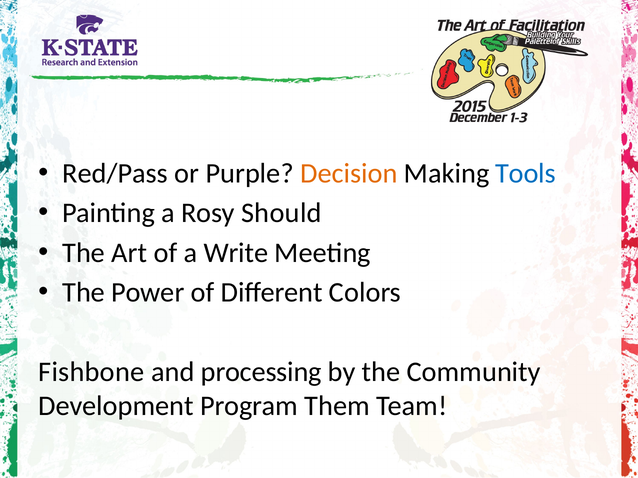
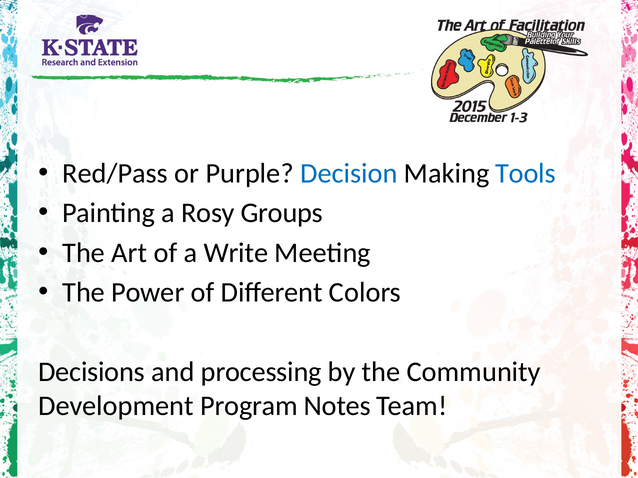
Decision colour: orange -> blue (349, 174)
Should: Should -> Groups (282, 213)
Fishbone: Fishbone -> Decisions (92, 372)
Them: Them -> Notes (337, 406)
